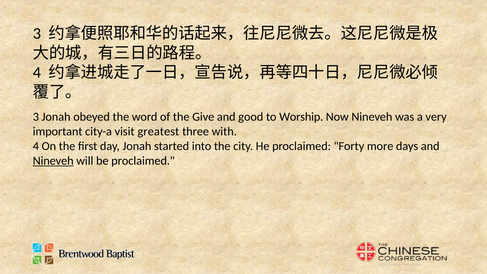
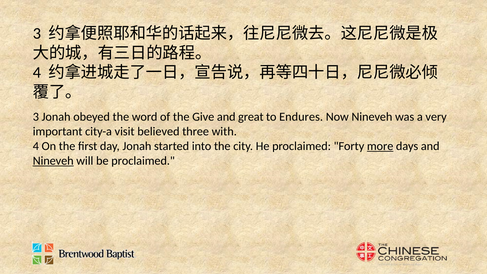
good: good -> great (251, 117)
Worship: Worship -> Endures (301, 117)
greatest: greatest -> believed (158, 132)
more underline: none -> present (380, 146)
